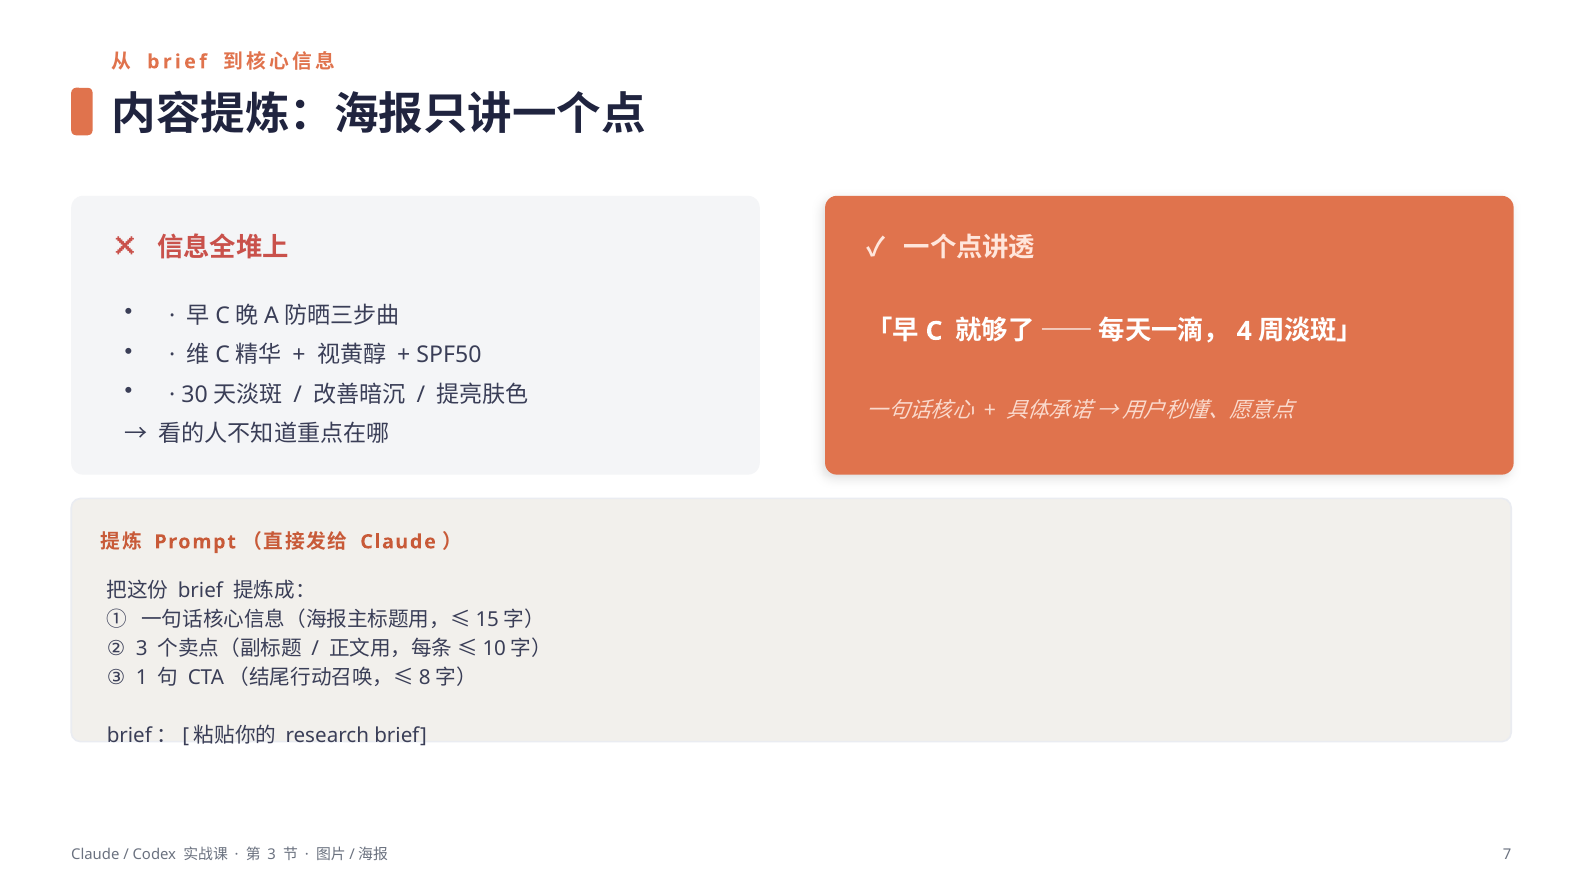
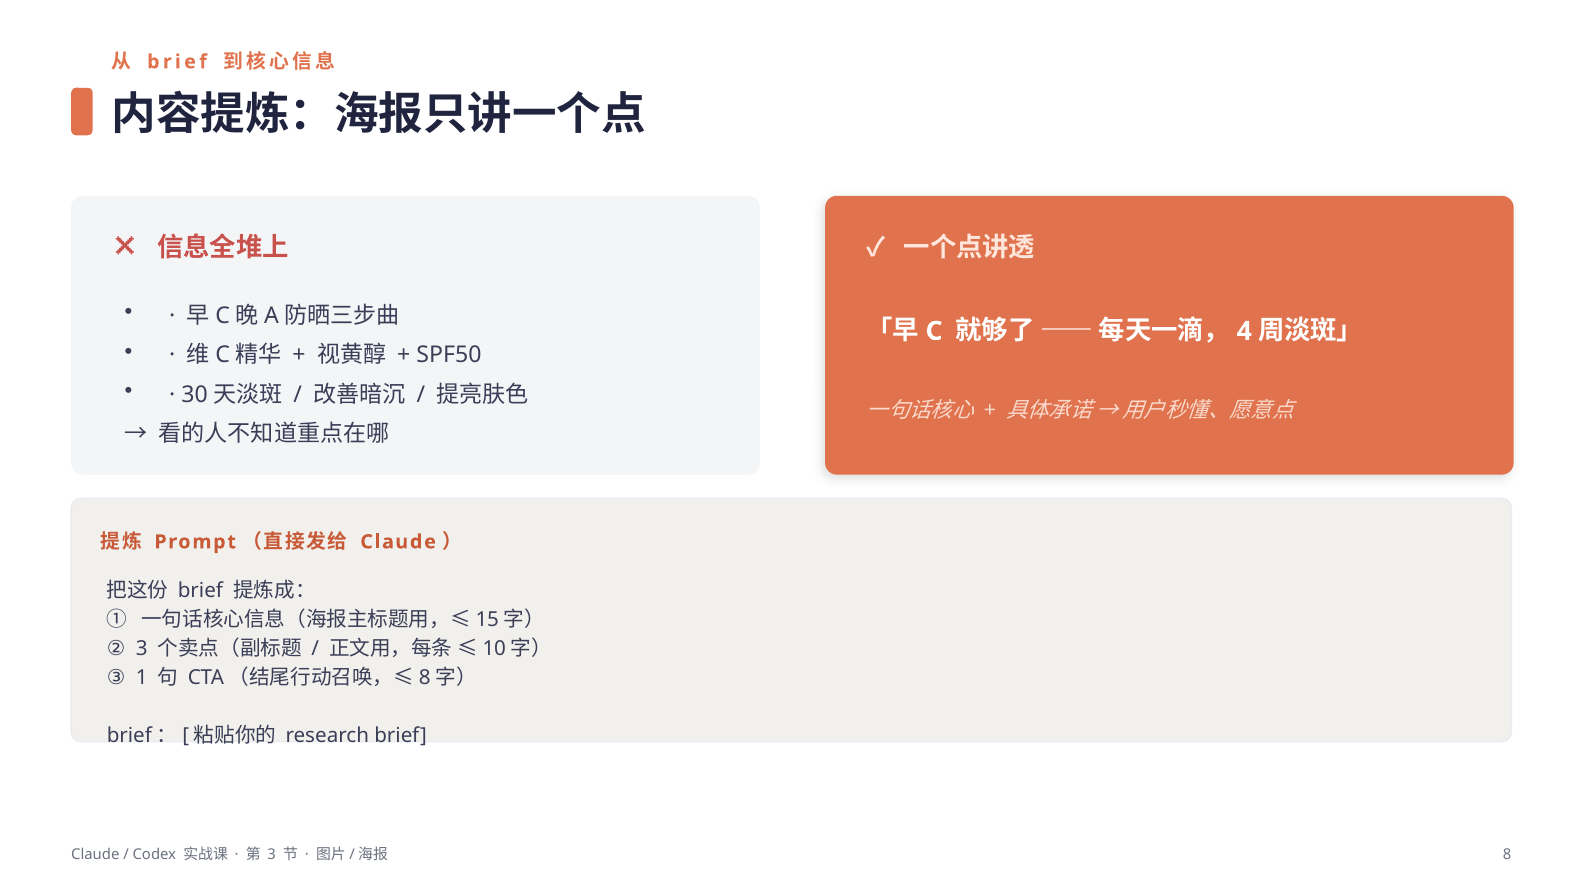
7: 7 -> 8 (1507, 855)
